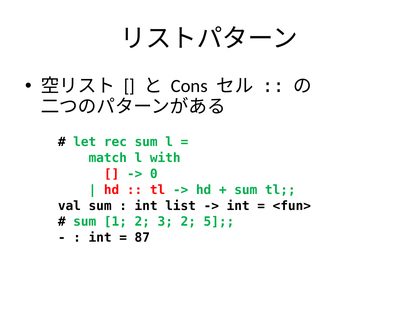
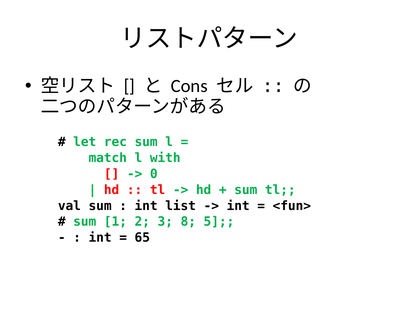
3 2: 2 -> 8 (188, 221)
87: 87 -> 65 (142, 237)
